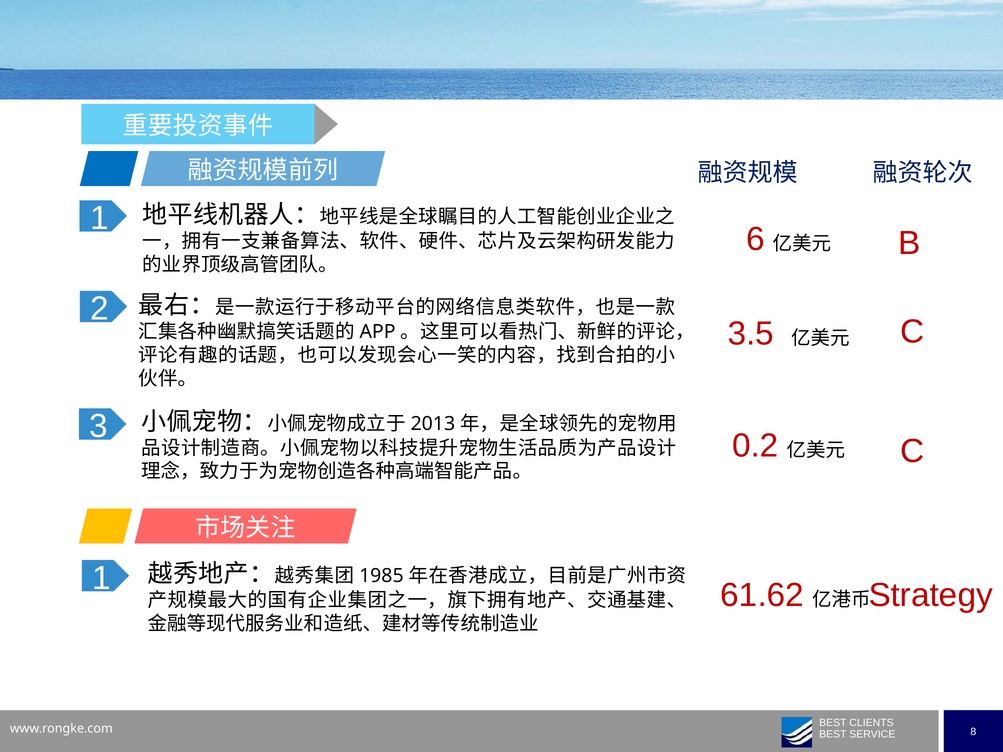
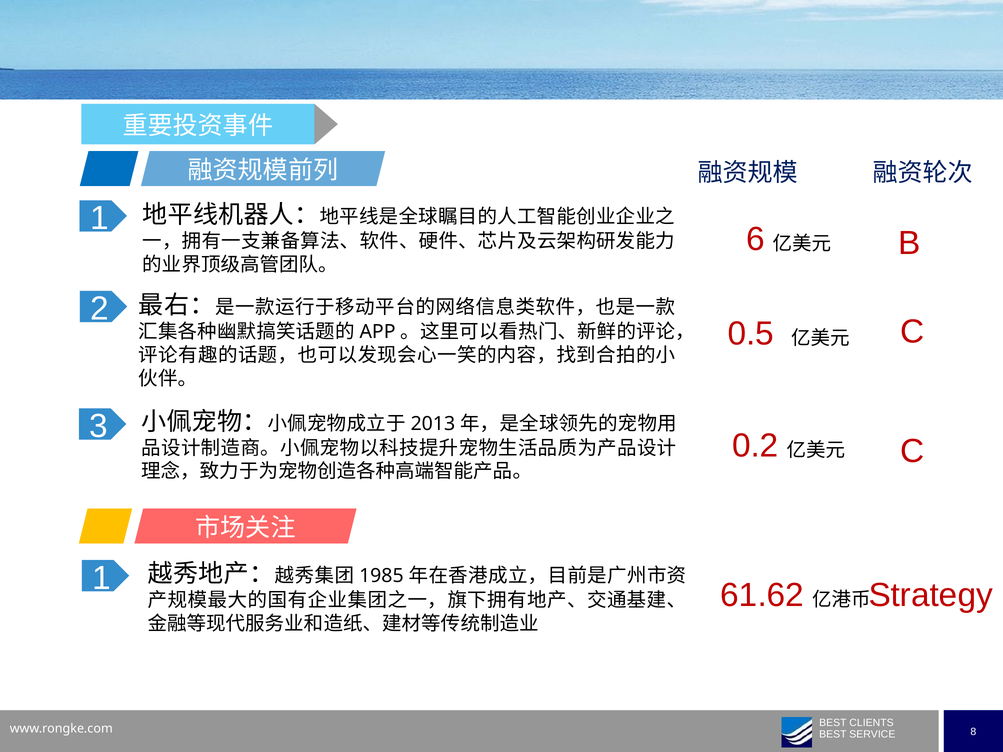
3.5: 3.5 -> 0.5 (751, 334)
